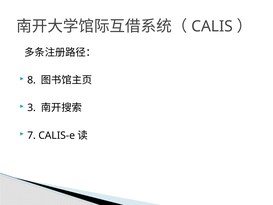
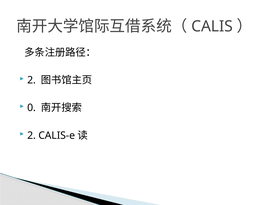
8: 8 -> 2 (32, 80)
3: 3 -> 0 (32, 108)
7: 7 -> 2 (32, 135)
